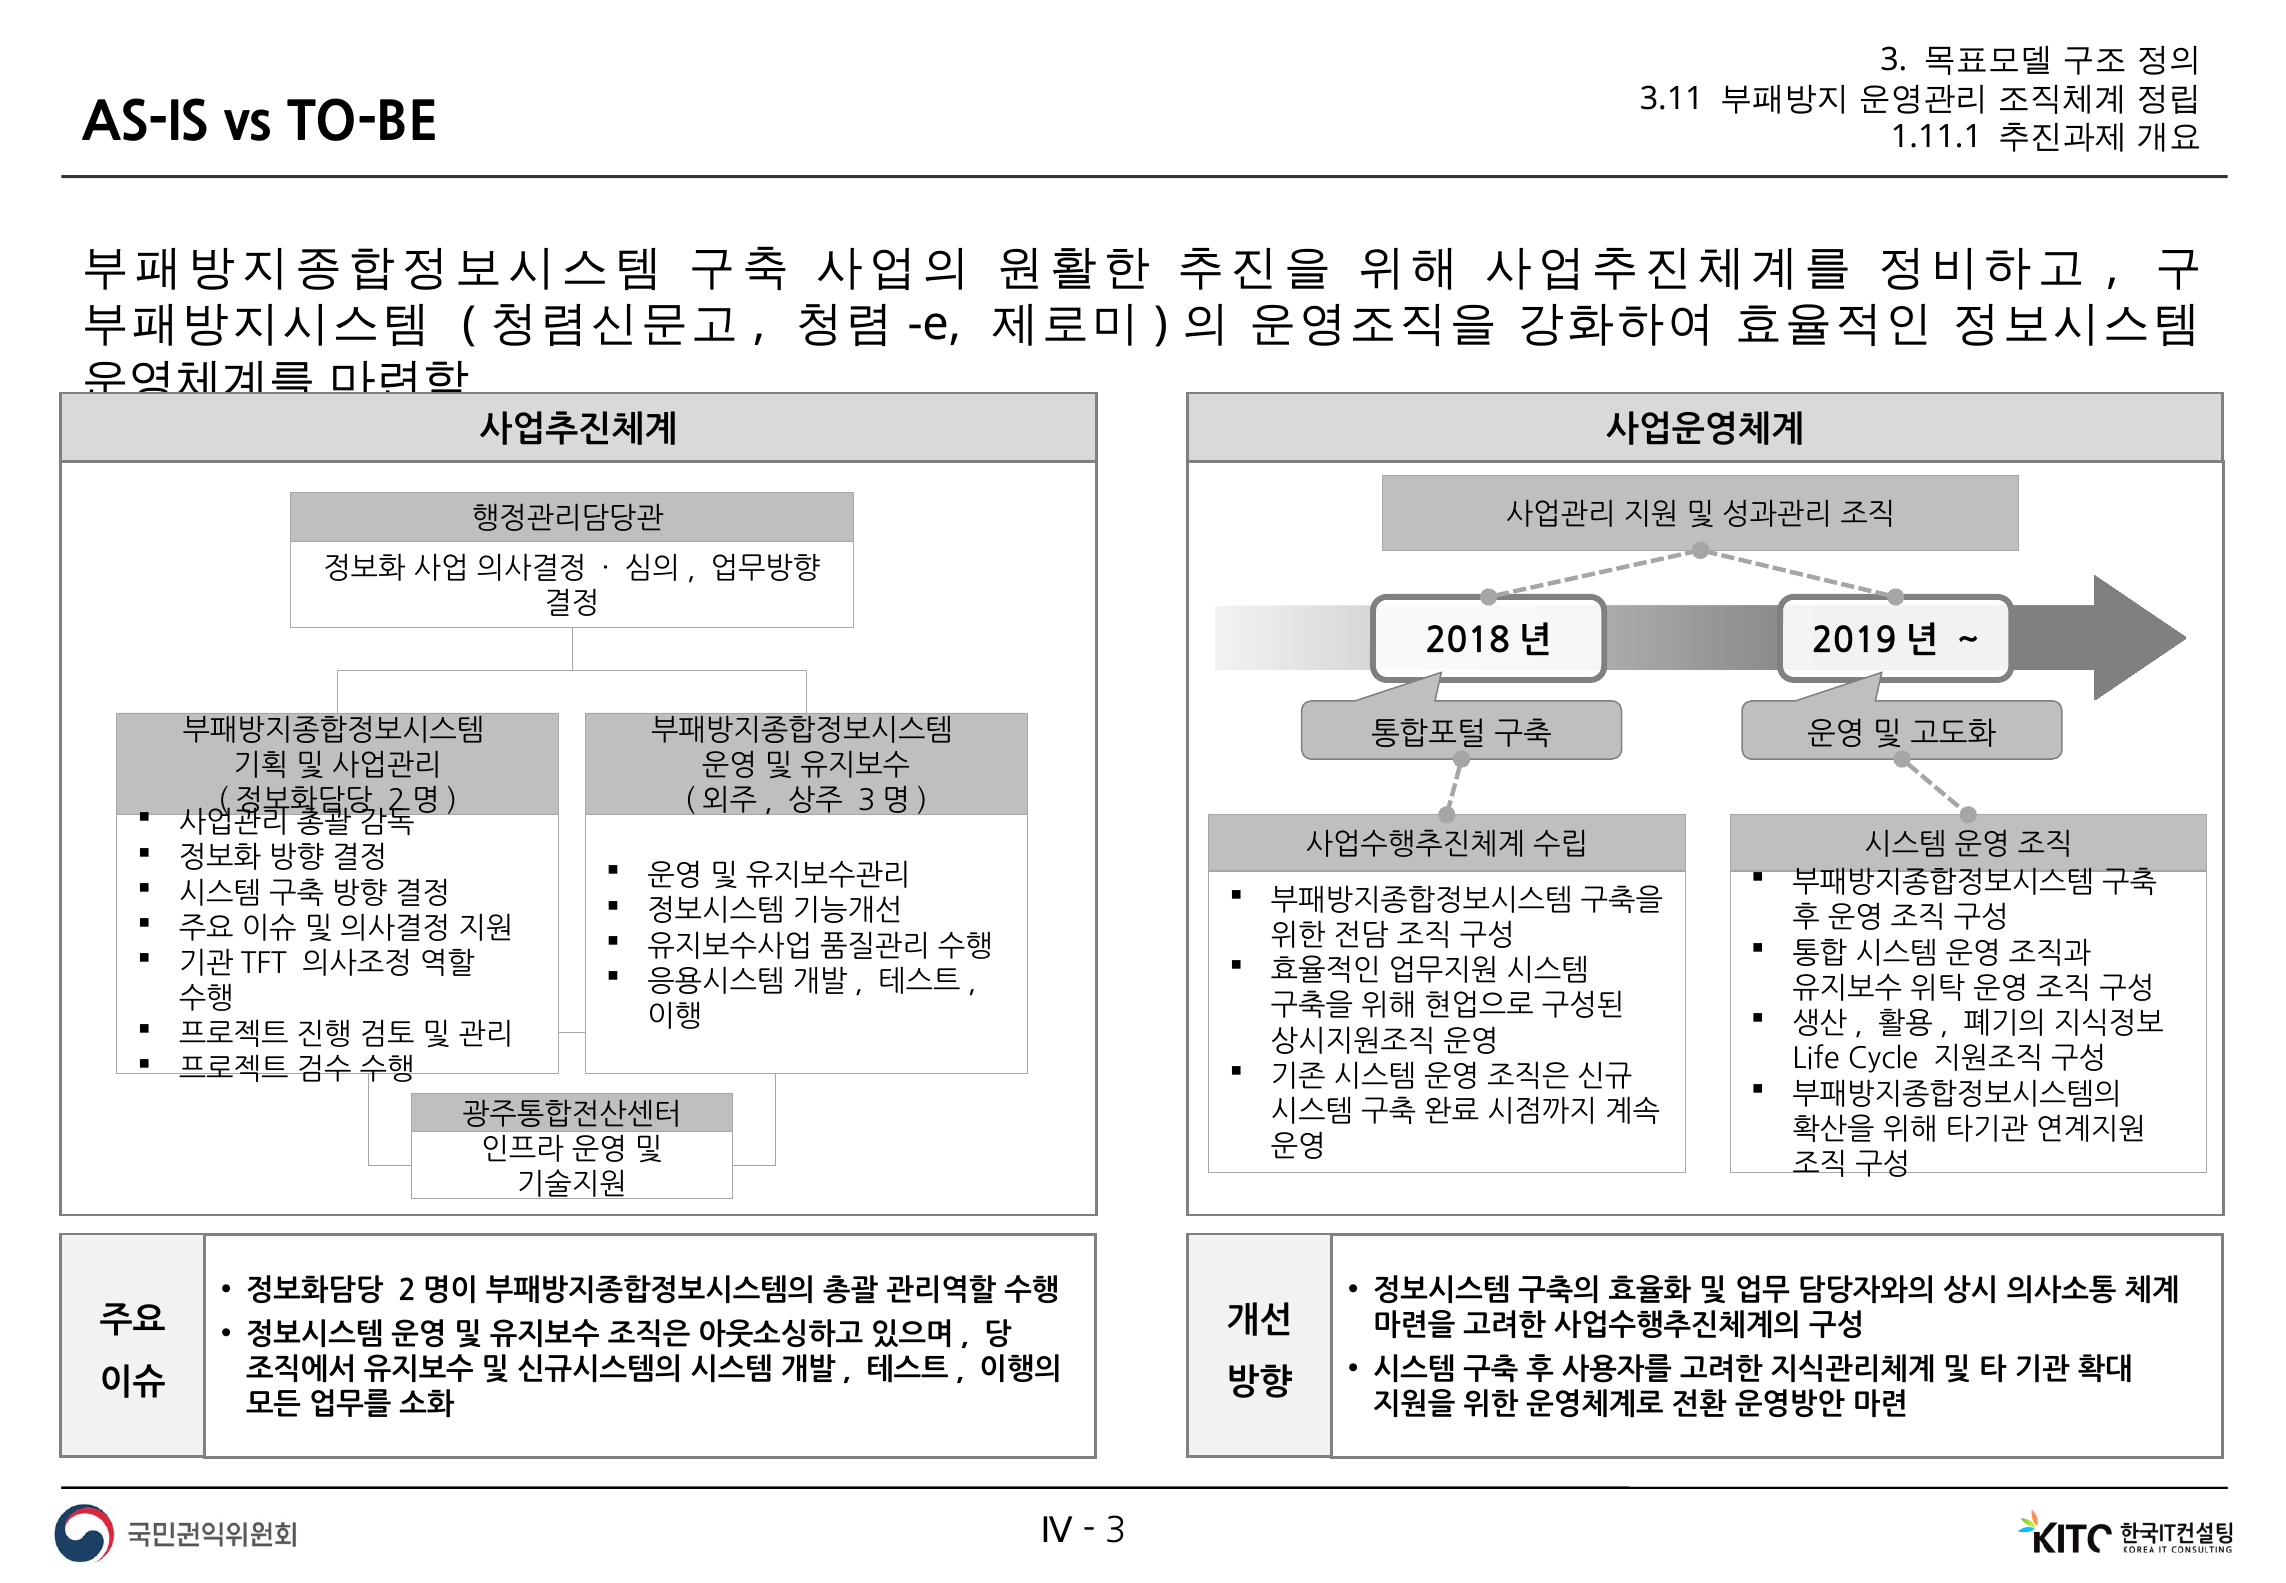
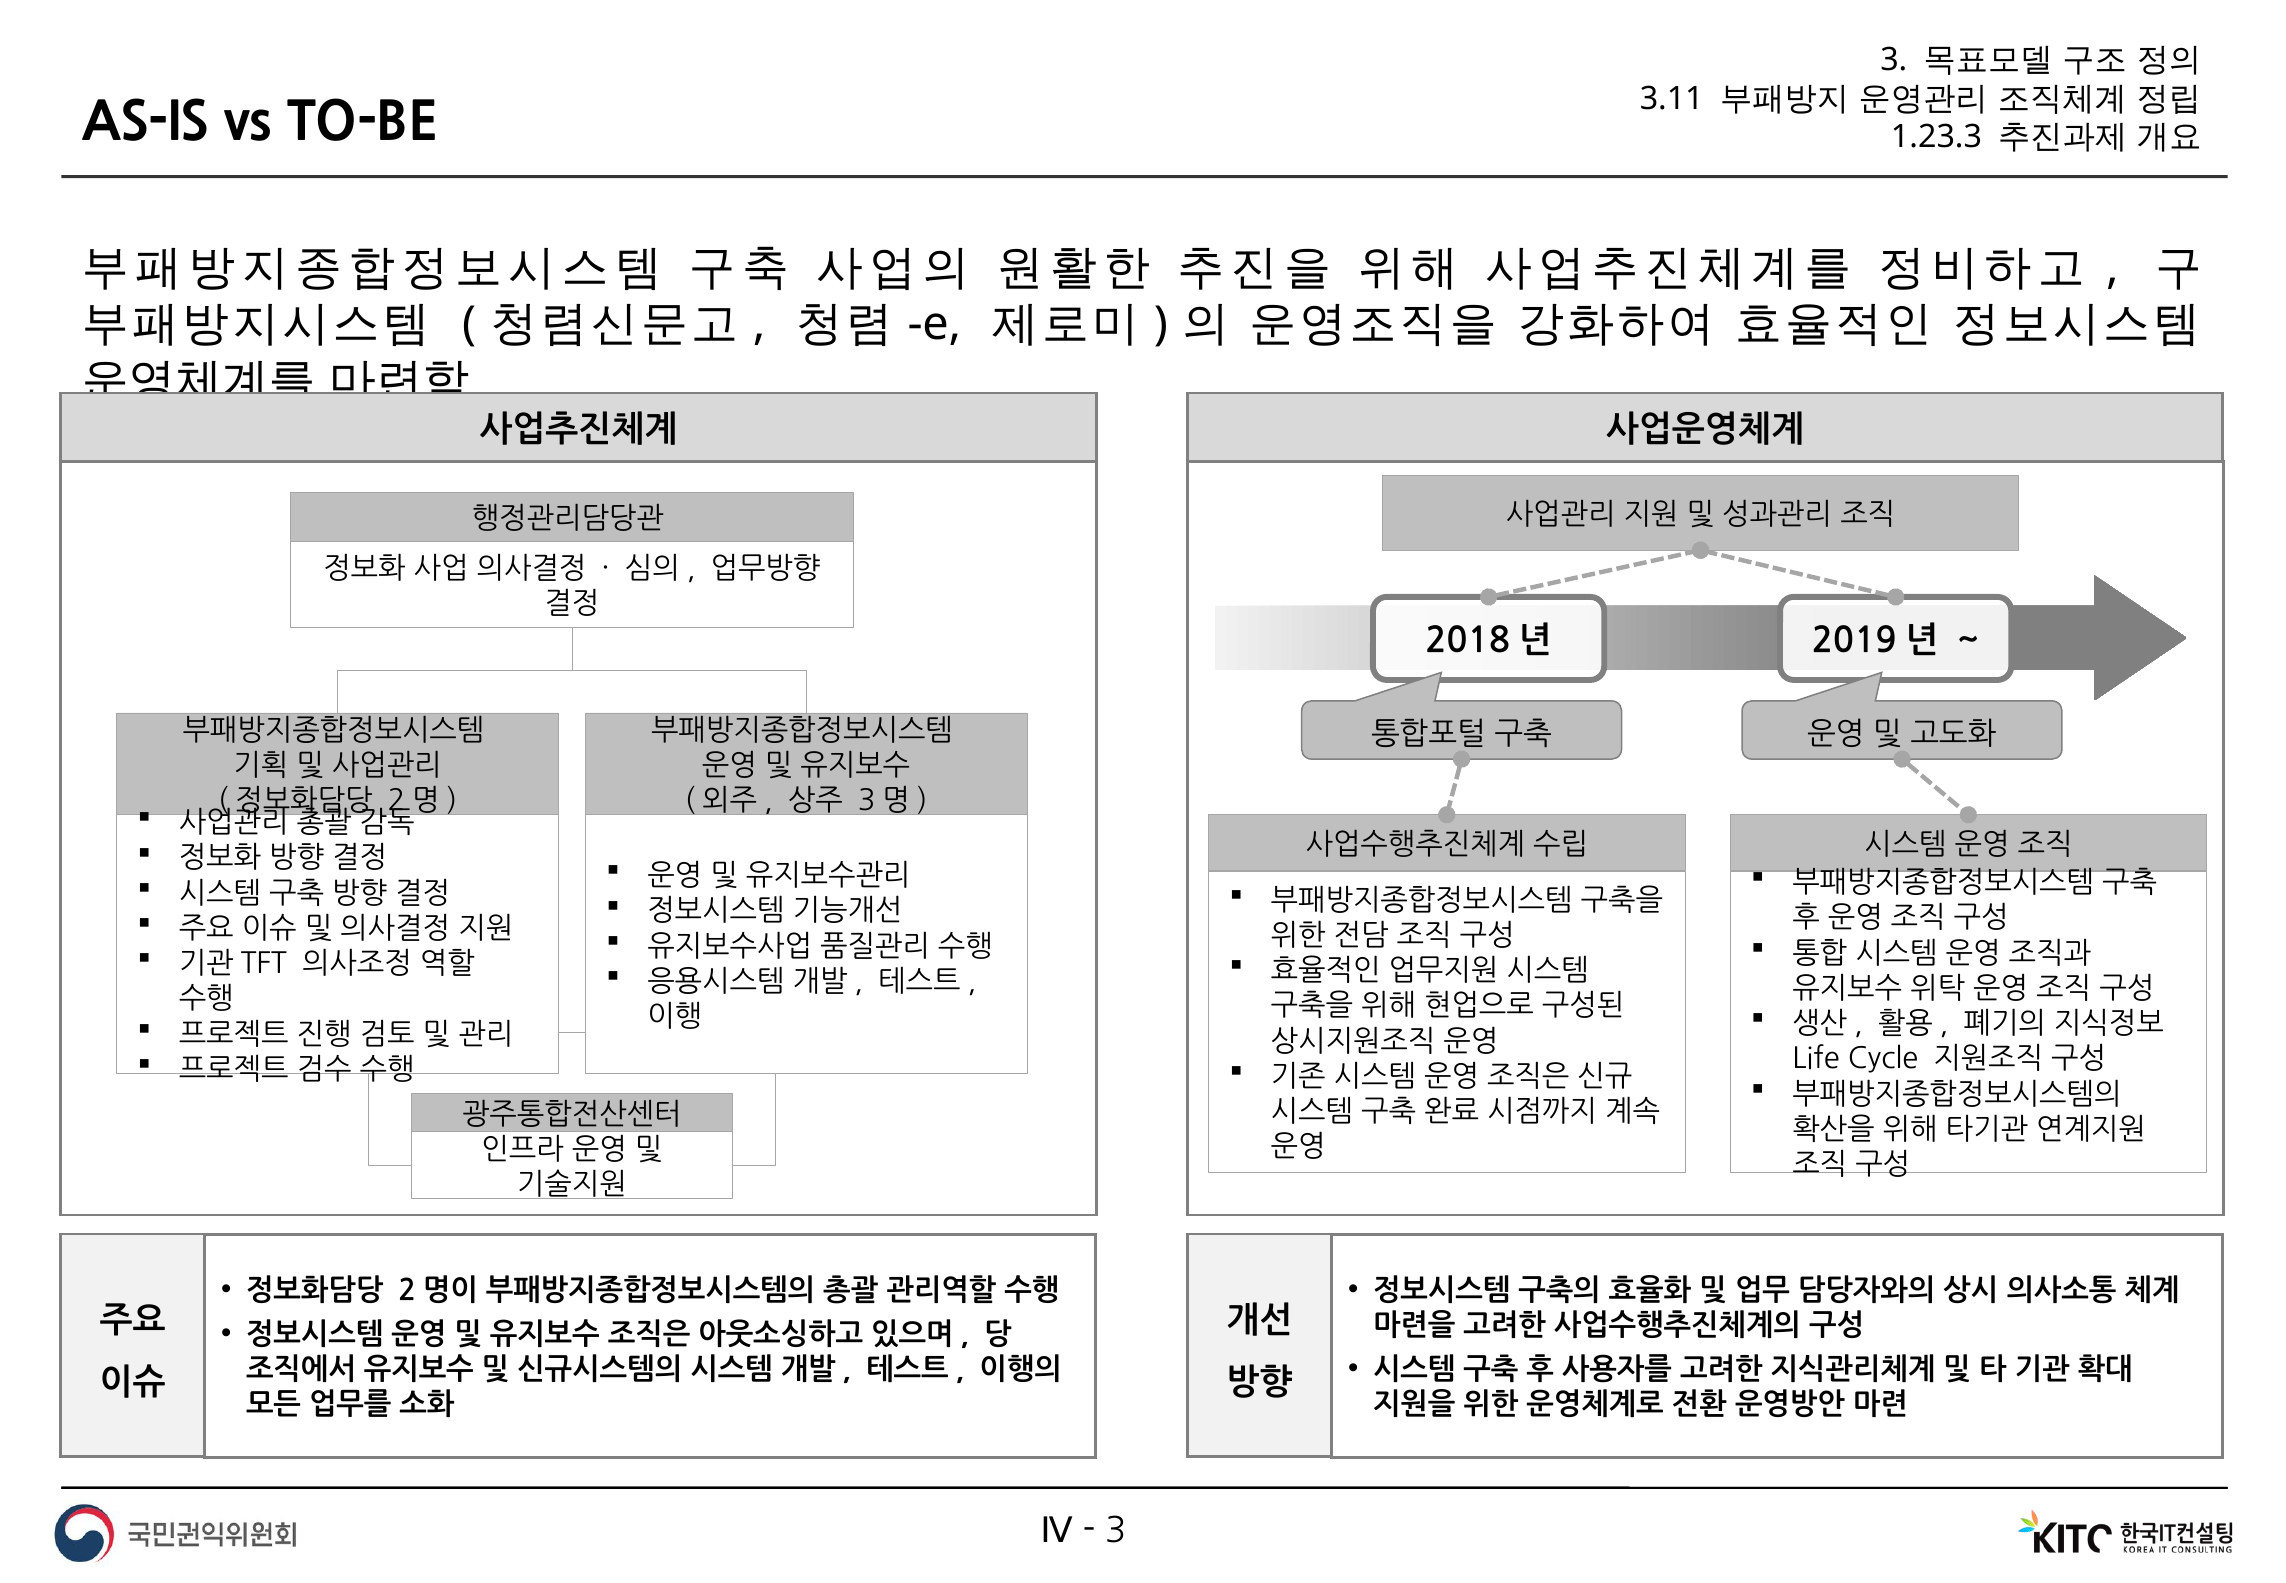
1.11.1: 1.11.1 -> 1.23.3 (1937, 137)
